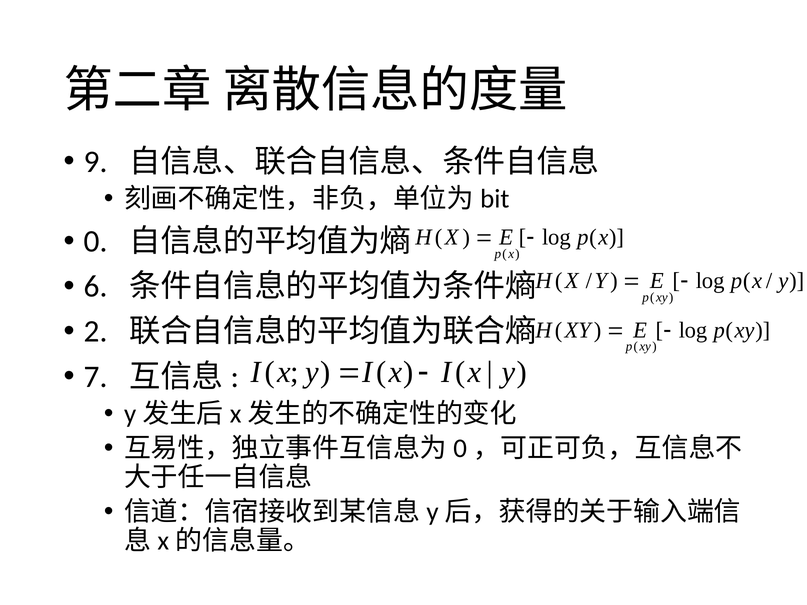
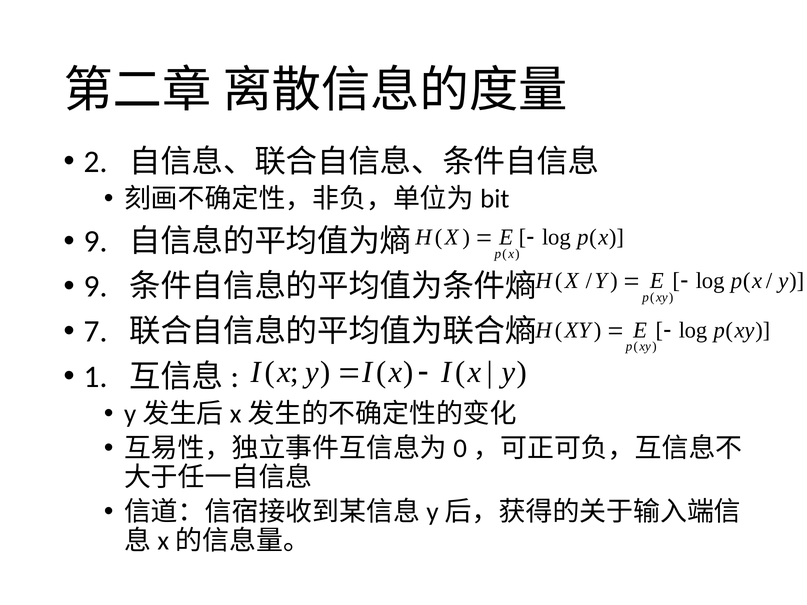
9: 9 -> 2 (96, 162)
0: 0 -> 9 (96, 241)
6: 6 -> 9 (96, 287)
2: 2 -> 7 (96, 332)
7: 7 -> 1 (96, 377)
